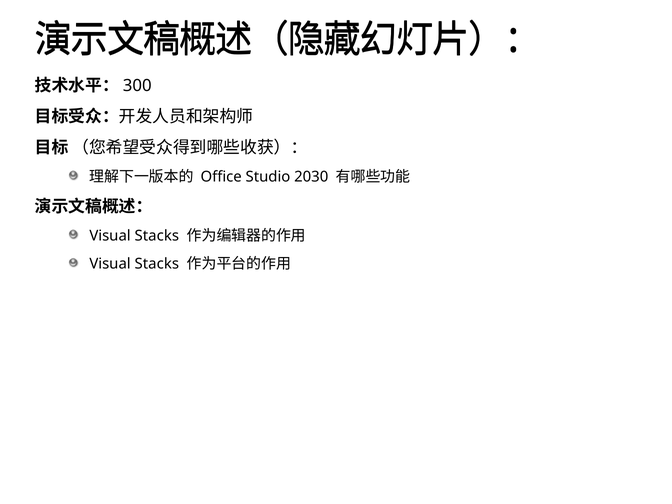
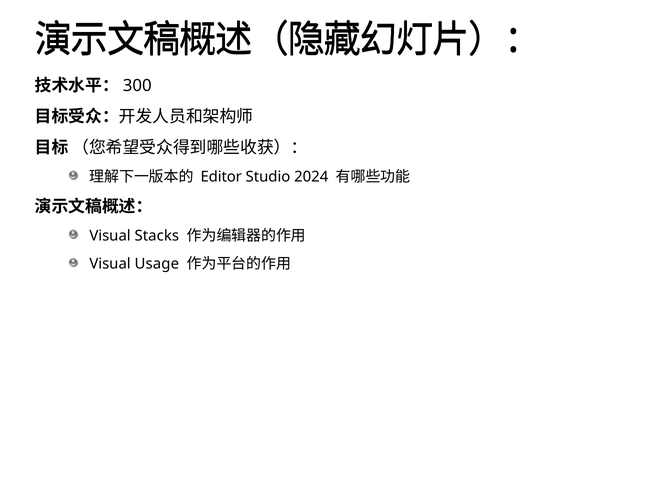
Office: Office -> Editor (221, 177)
2030: 2030 -> 2024 (311, 177)
Stacks: Stacks -> Usage (157, 264)
